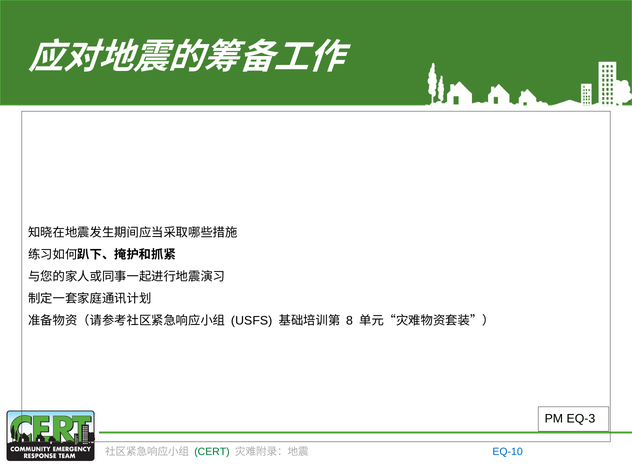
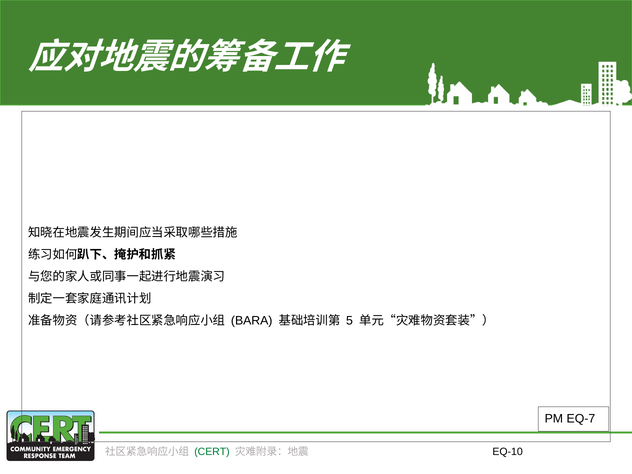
USFS: USFS -> BARA (252, 321)
8: 8 -> 5 (349, 321)
EQ-3: EQ-3 -> EQ-7 (581, 419)
EQ-10 colour: blue -> black (508, 452)
